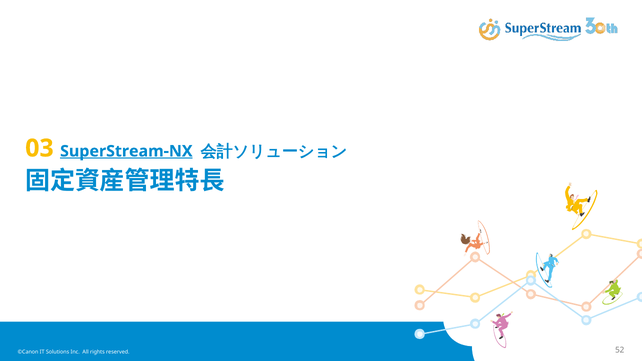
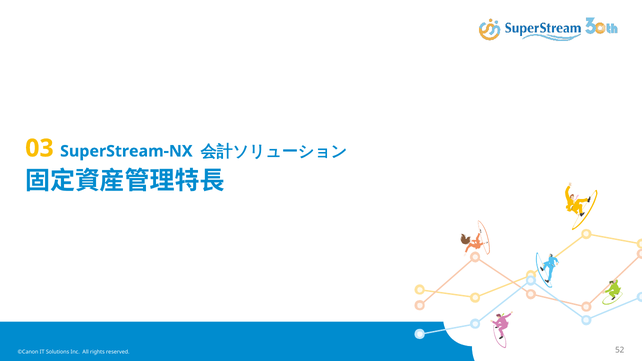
SuperStream-NX underline: present -> none (126, 151)
